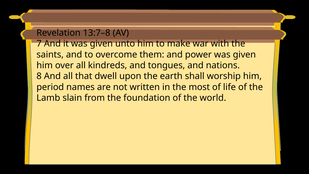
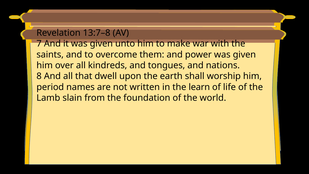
most: most -> learn (199, 87)
